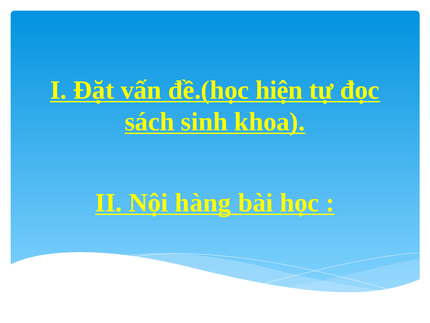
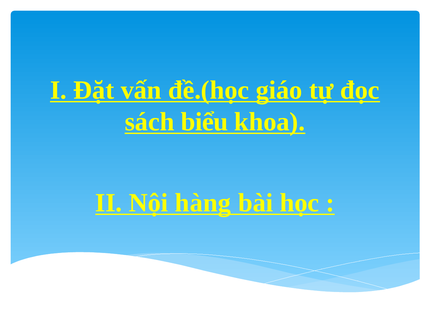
hiện: hiện -> giáo (279, 90)
sinh: sinh -> biểu (204, 122)
